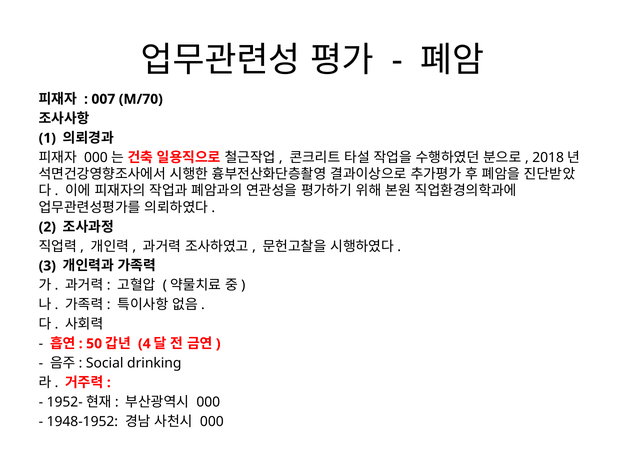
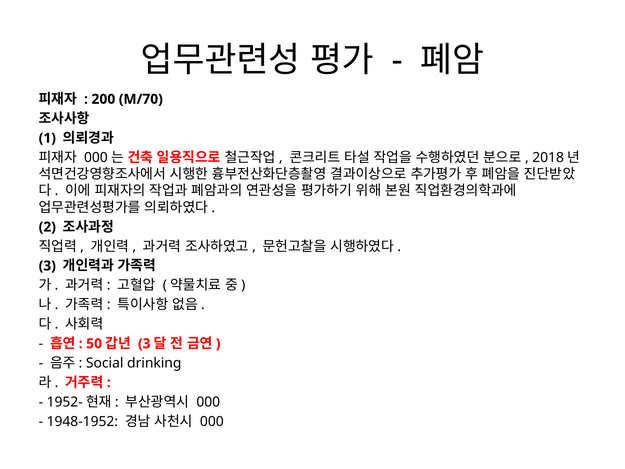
007: 007 -> 200 (103, 99)
4: 4 -> 3 (144, 344)
